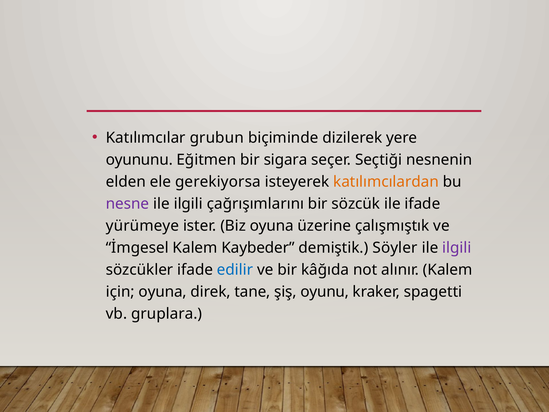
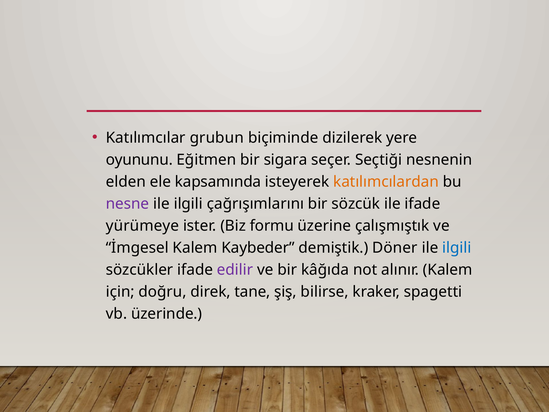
gerekiyorsa: gerekiyorsa -> kapsamında (218, 182)
Biz oyuna: oyuna -> formu (272, 226)
Söyler: Söyler -> Döner (395, 248)
ilgili colour: purple -> blue (457, 248)
edilir colour: blue -> purple (235, 270)
için oyuna: oyuna -> doğru (162, 292)
oyunu: oyunu -> bilirse (325, 292)
gruplara: gruplara -> üzerinde (167, 314)
